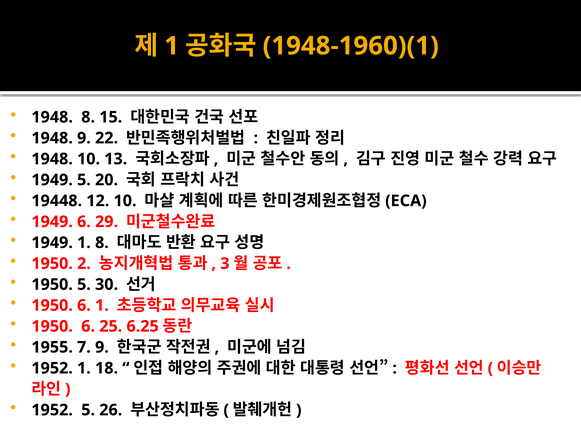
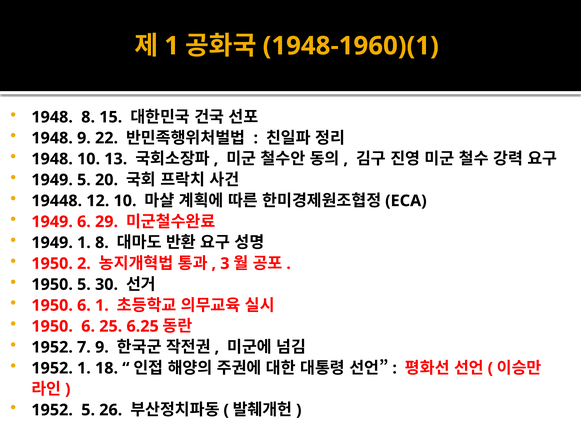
1955: 1955 -> 1952 (52, 347)
